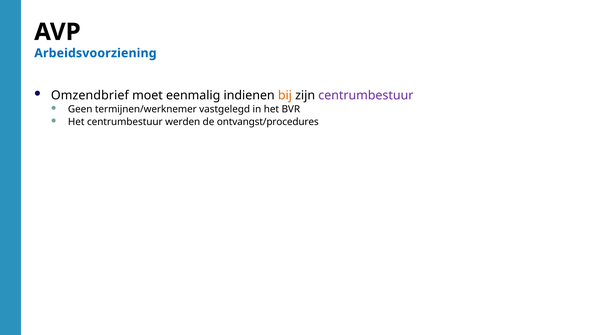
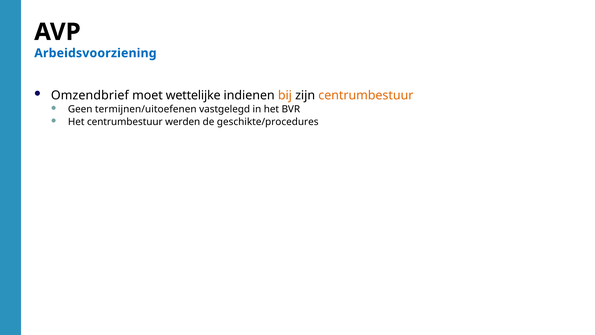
eenmalig: eenmalig -> wettelijke (193, 95)
centrumbestuur colour: purple -> orange (366, 95)
termijnen/werknemer: termijnen/werknemer -> termijnen/uitoefenen (146, 109)
ontvangst/procedures: ontvangst/procedures -> geschikte/procedures (268, 122)
